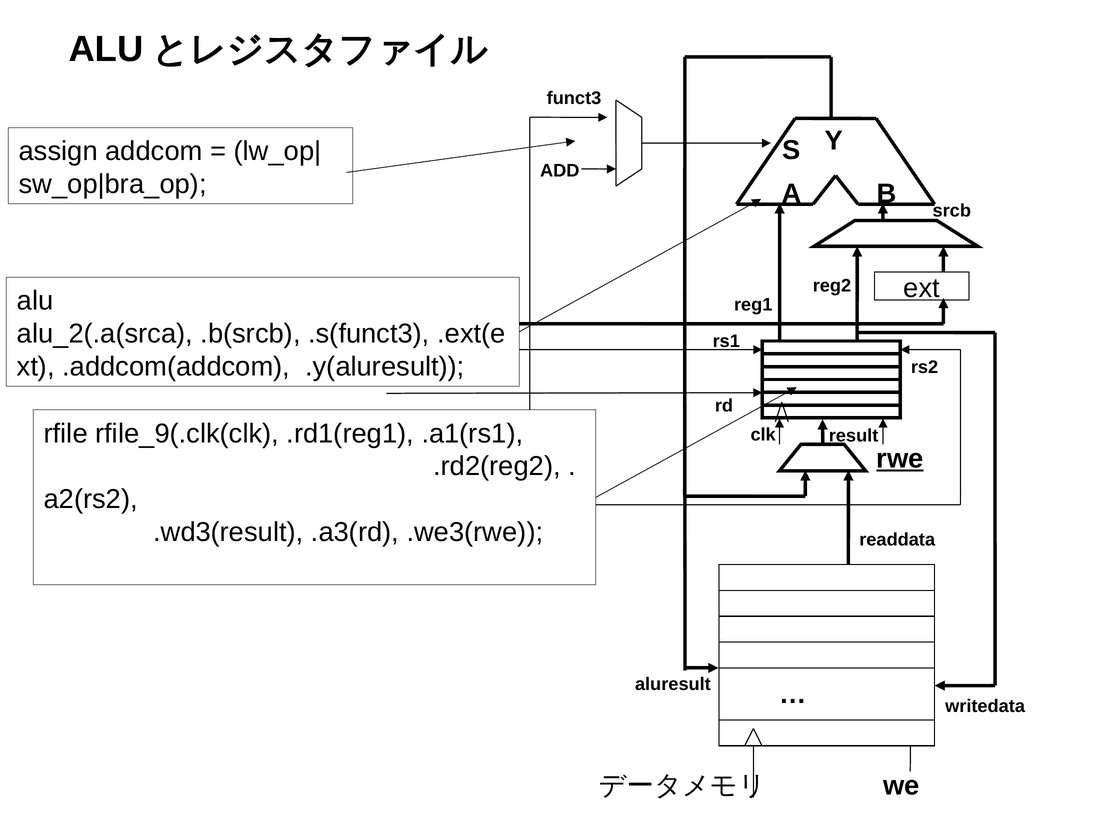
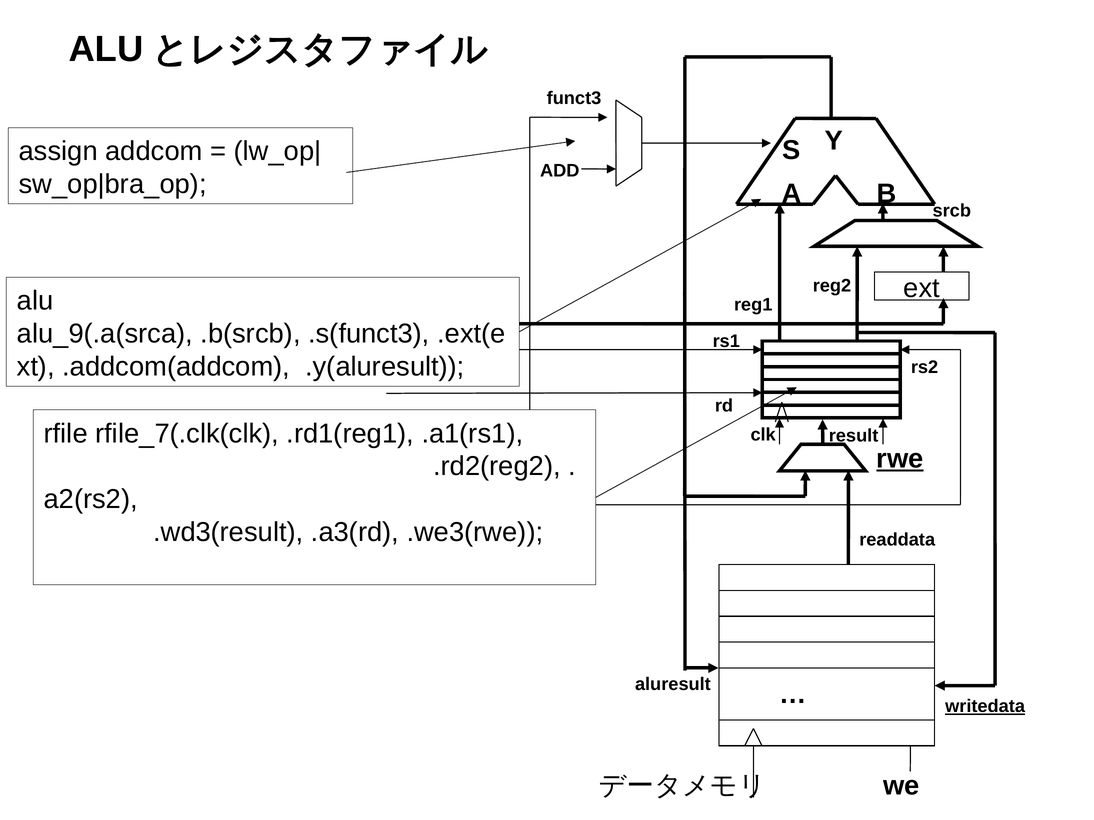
alu_2(.a(srca: alu_2(.a(srca -> alu_9(.a(srca (105, 334)
rfile_9(.clk(clk: rfile_9(.clk(clk -> rfile_7(.clk(clk (187, 434)
writedata underline: none -> present (985, 707)
